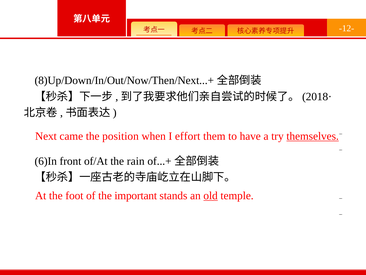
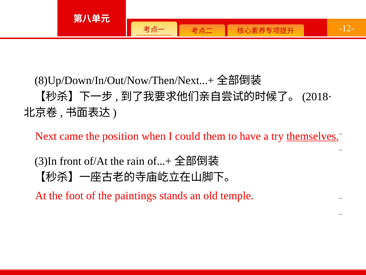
effort: effort -> could (188, 136)
6)In: 6)In -> 3)In (46, 161)
important: important -> paintings (136, 195)
old underline: present -> none (211, 195)
